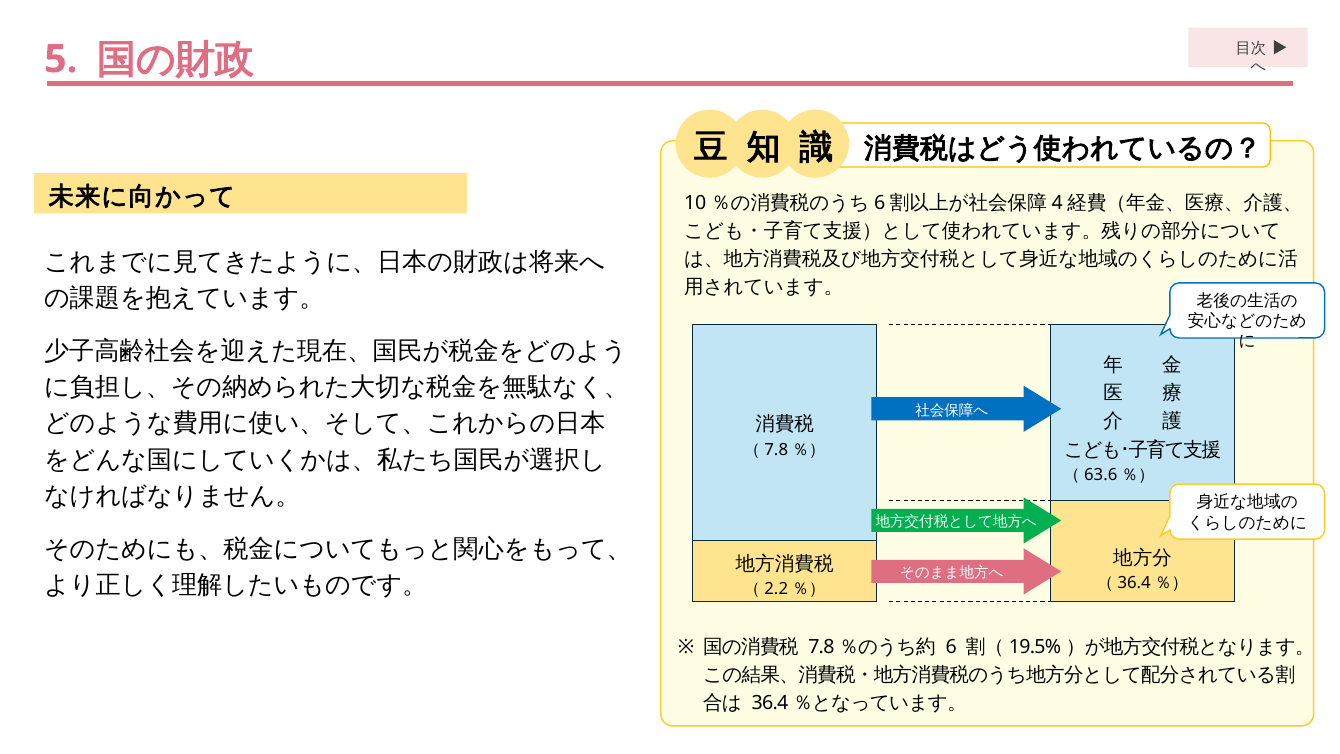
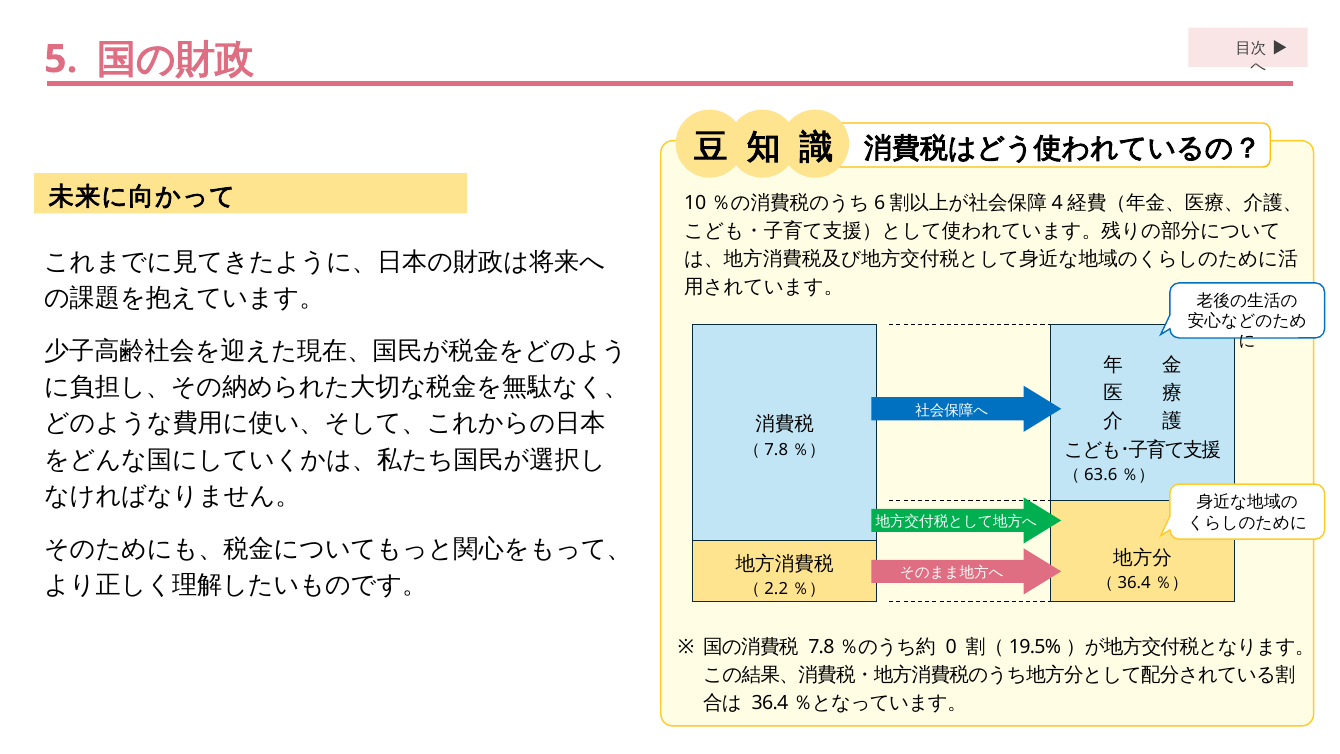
6: 6 -> 0 (951, 646)
